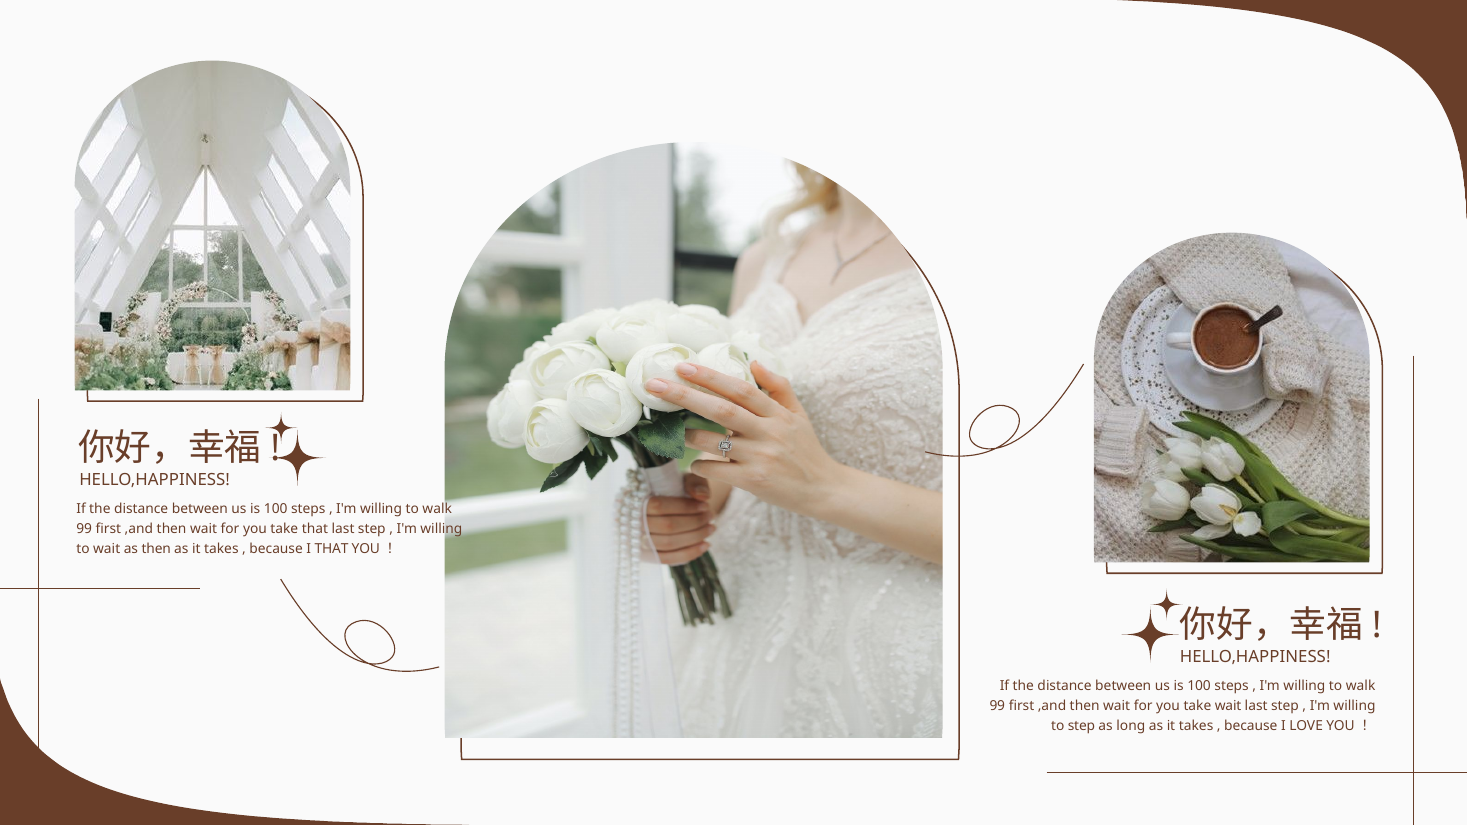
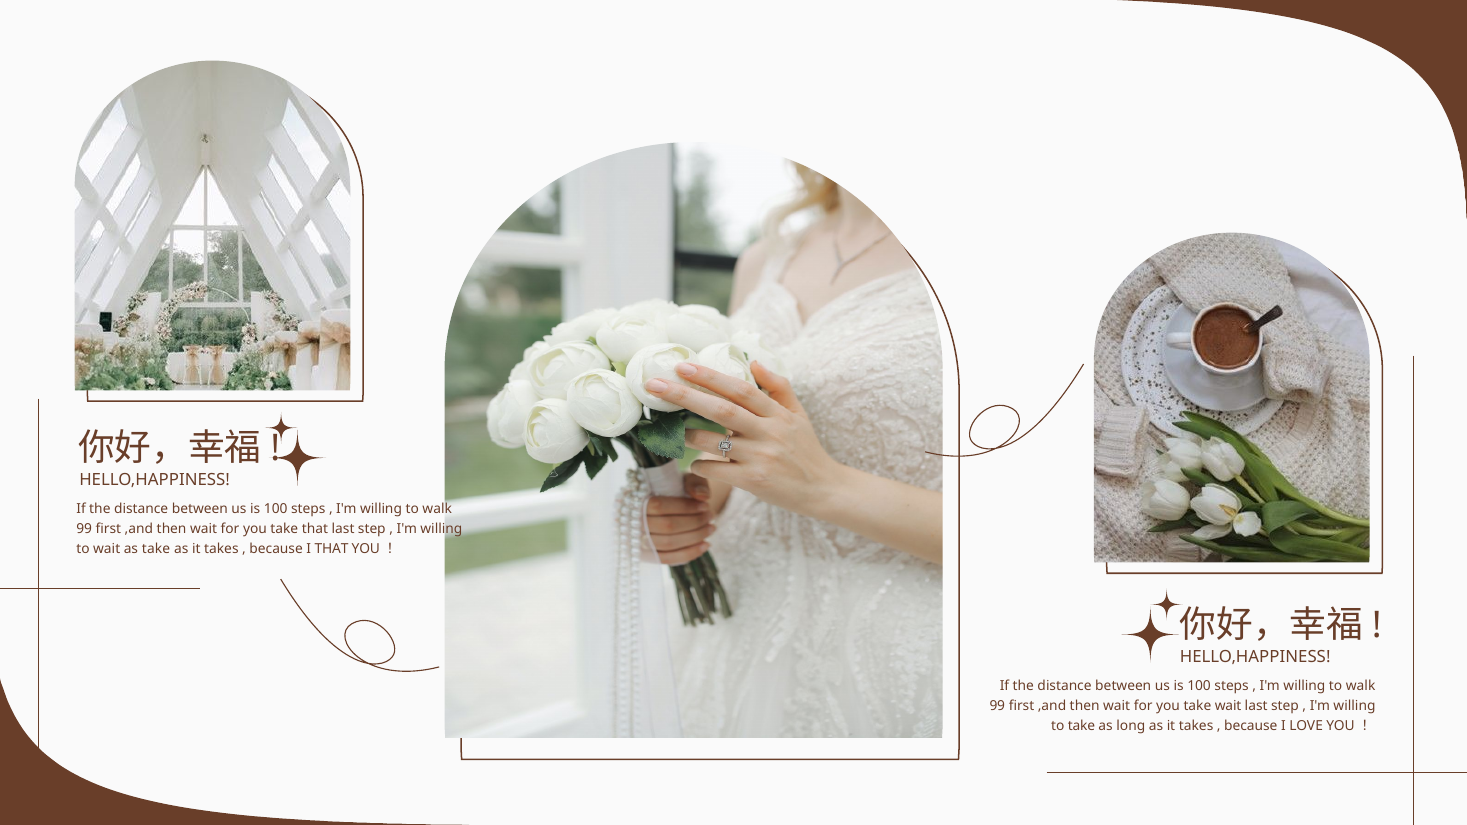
as then: then -> take (156, 549)
to step: step -> take (1081, 726)
